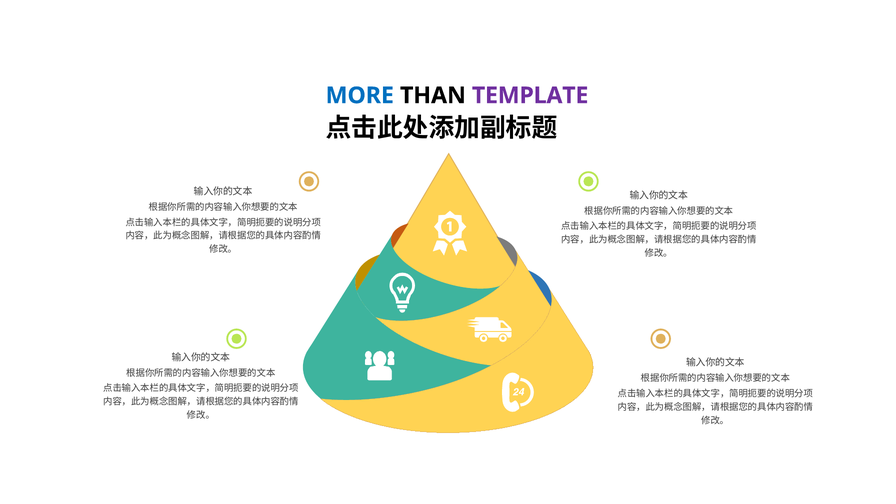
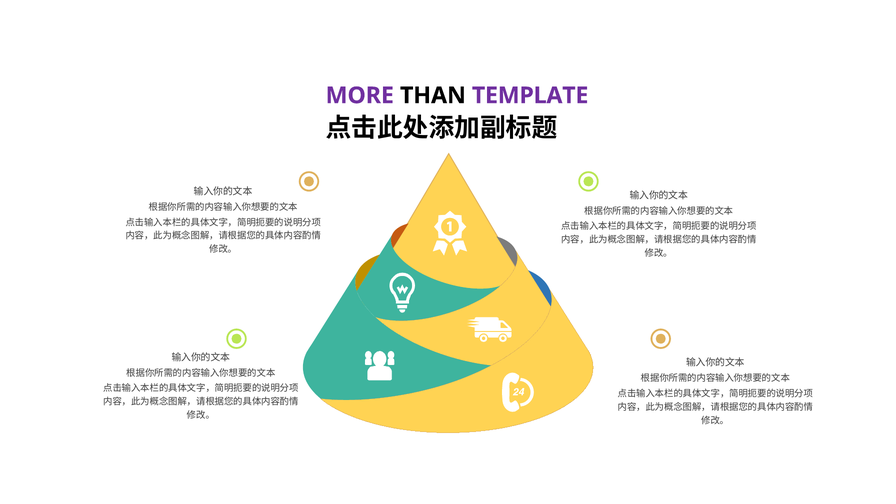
MORE colour: blue -> purple (360, 96)
